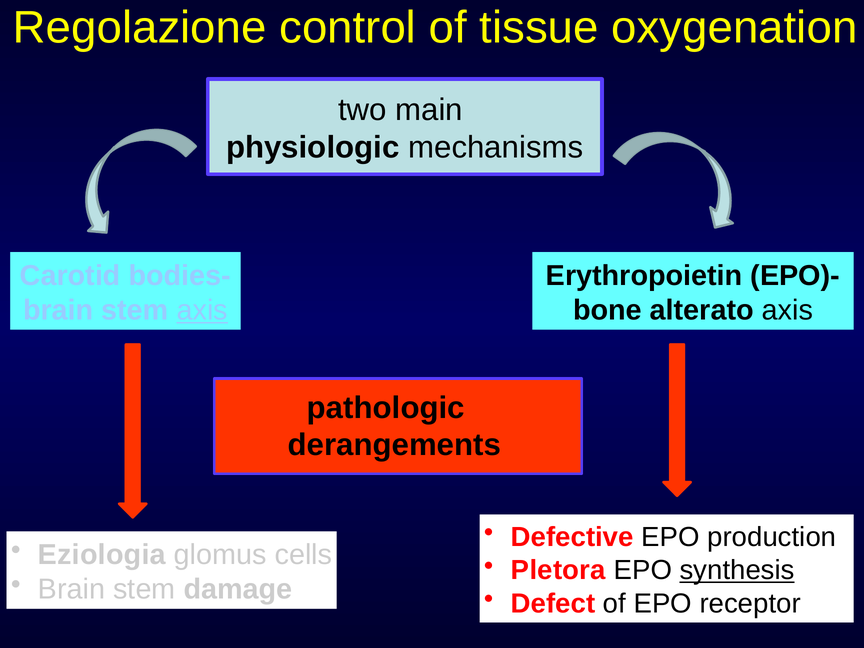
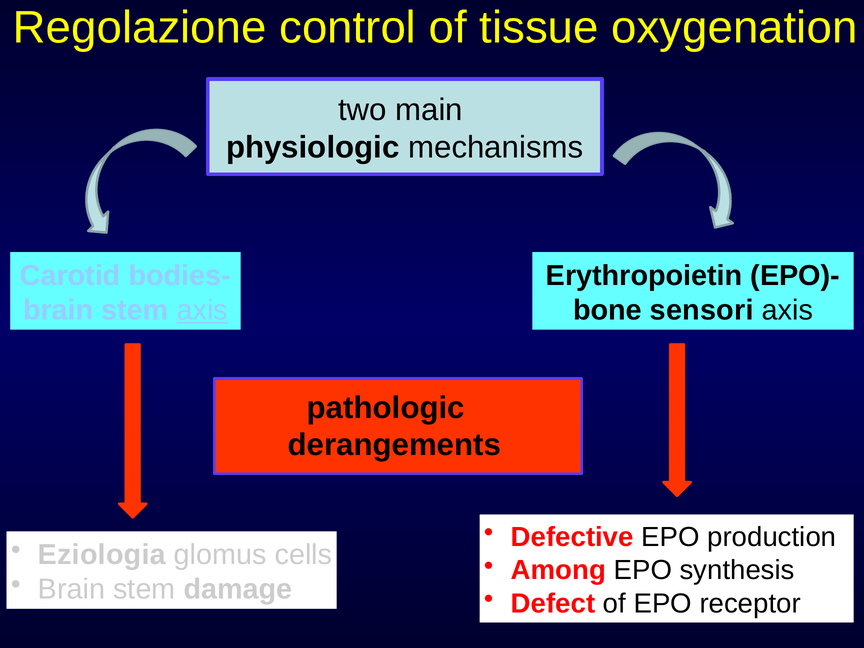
alterato: alterato -> sensori (702, 310)
Pletora: Pletora -> Among (558, 570)
synthesis underline: present -> none (737, 570)
